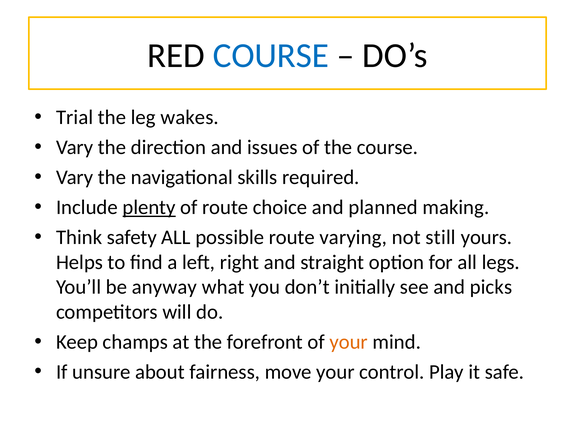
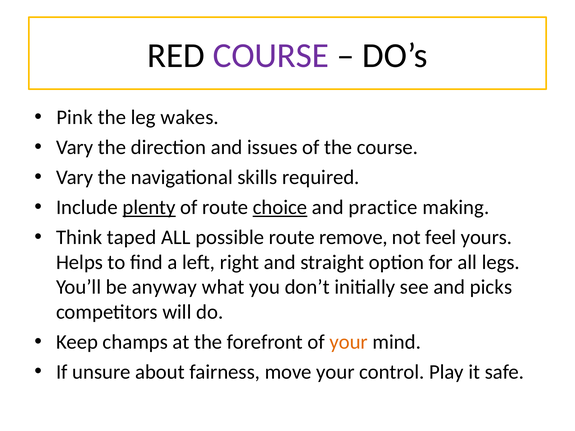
COURSE colour: blue -> purple (271, 56)
Trial: Trial -> Pink (75, 117)
choice underline: none -> present (280, 207)
planned: planned -> practice (383, 207)
safety: safety -> taped (132, 237)
varying: varying -> remove (353, 237)
still: still -> feel (441, 237)
